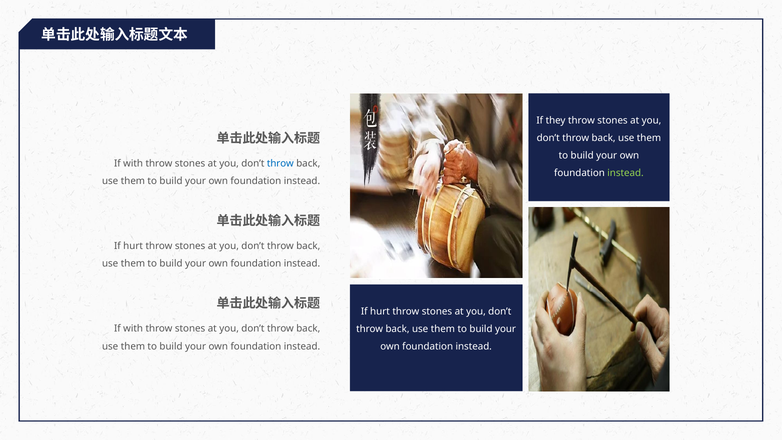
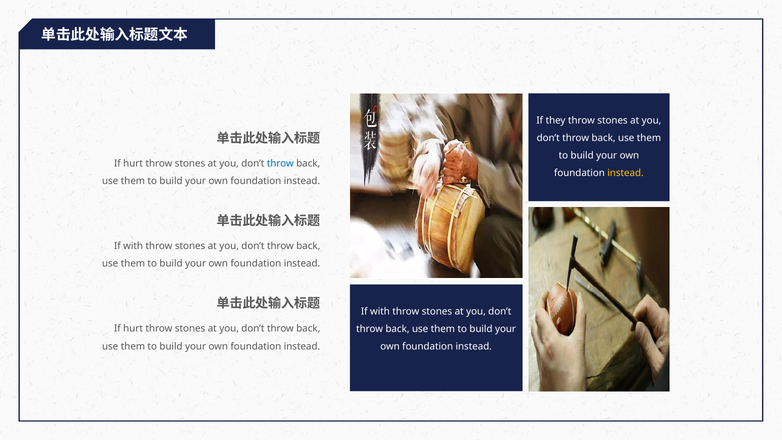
with: with -> hurt (133, 164)
instead colour: light green -> yellow (626, 173)
hurt: hurt -> with (133, 246)
hurt: hurt -> with (380, 311)
with: with -> hurt (133, 329)
